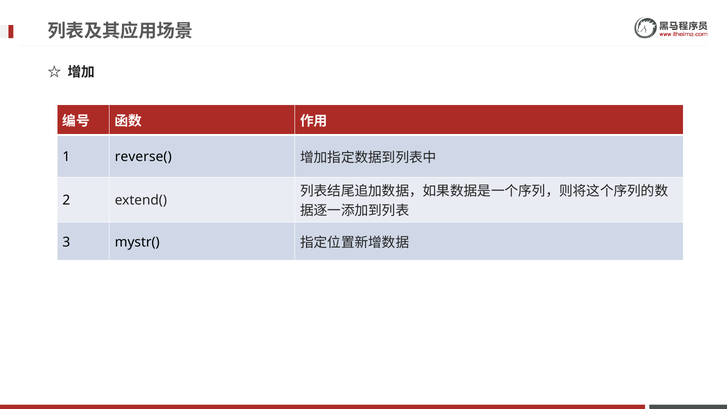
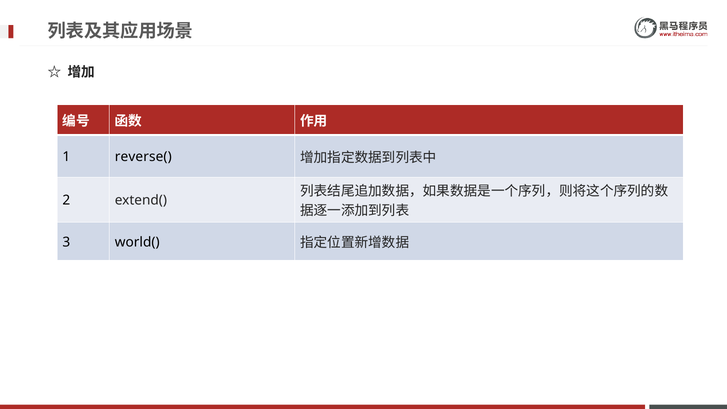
mystr(: mystr( -> world( (137, 242)
